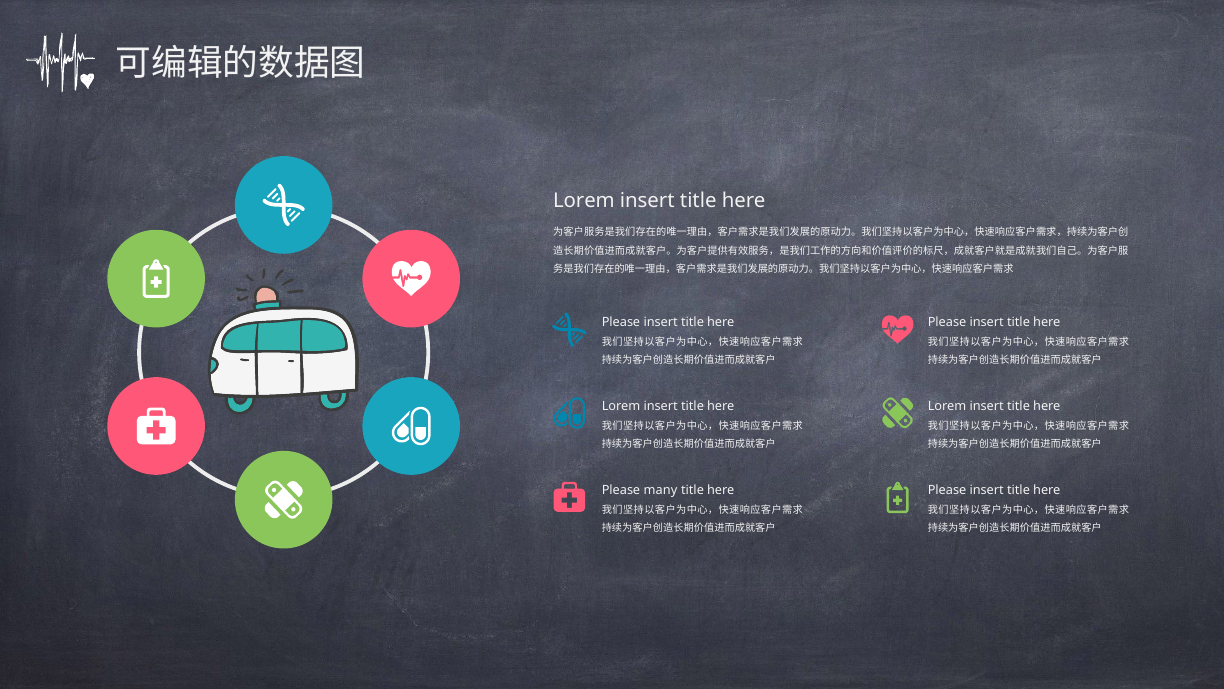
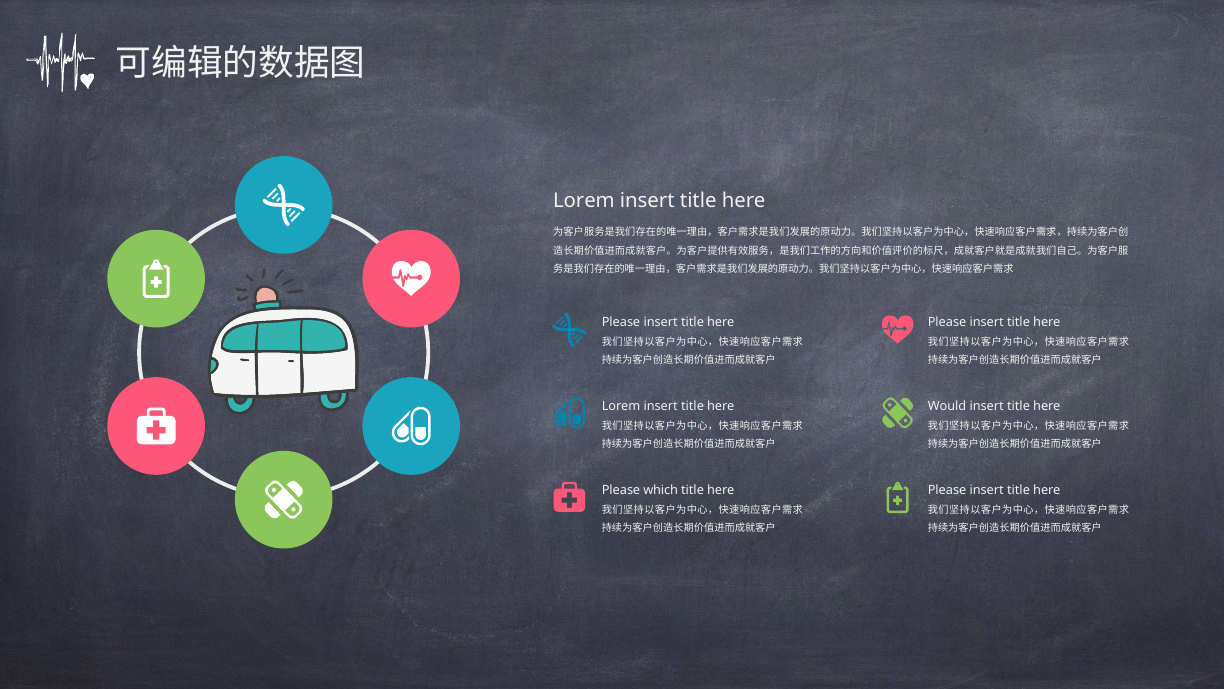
Lorem: Lorem -> Would (947, 406)
many: many -> which (661, 490)
